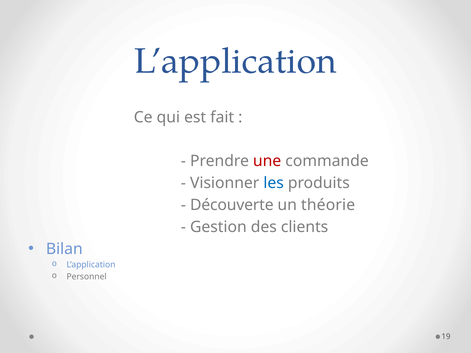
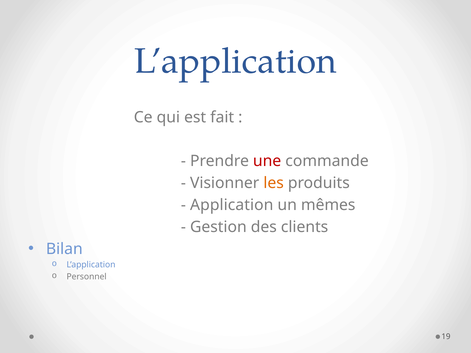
les colour: blue -> orange (274, 183)
Découverte: Découverte -> Application (232, 205)
théorie: théorie -> mêmes (328, 205)
